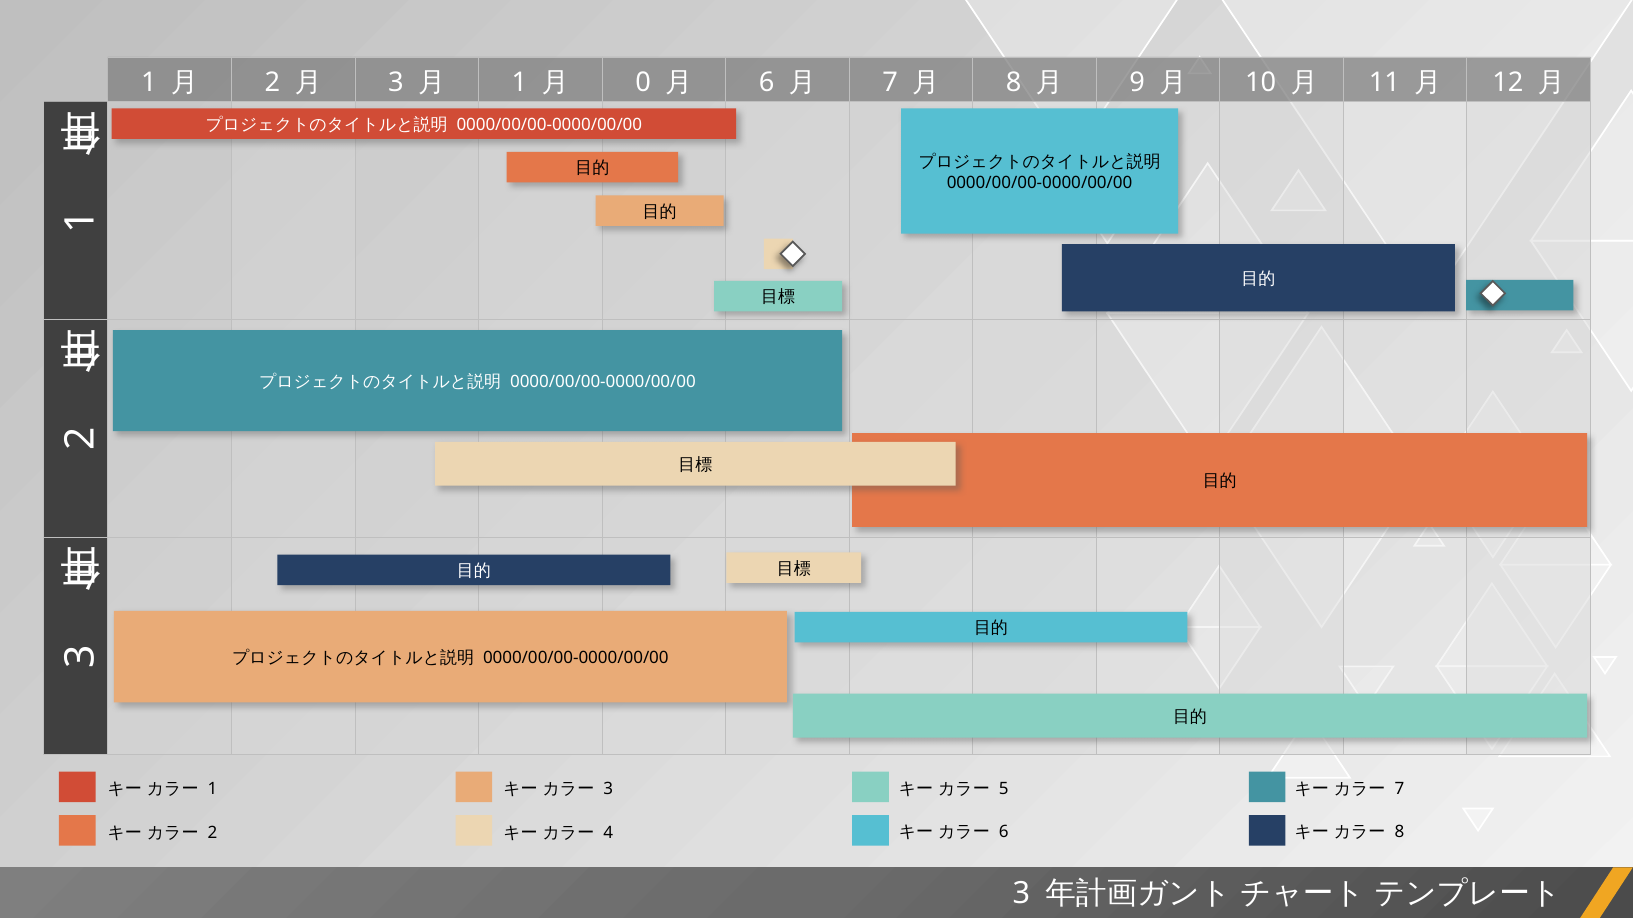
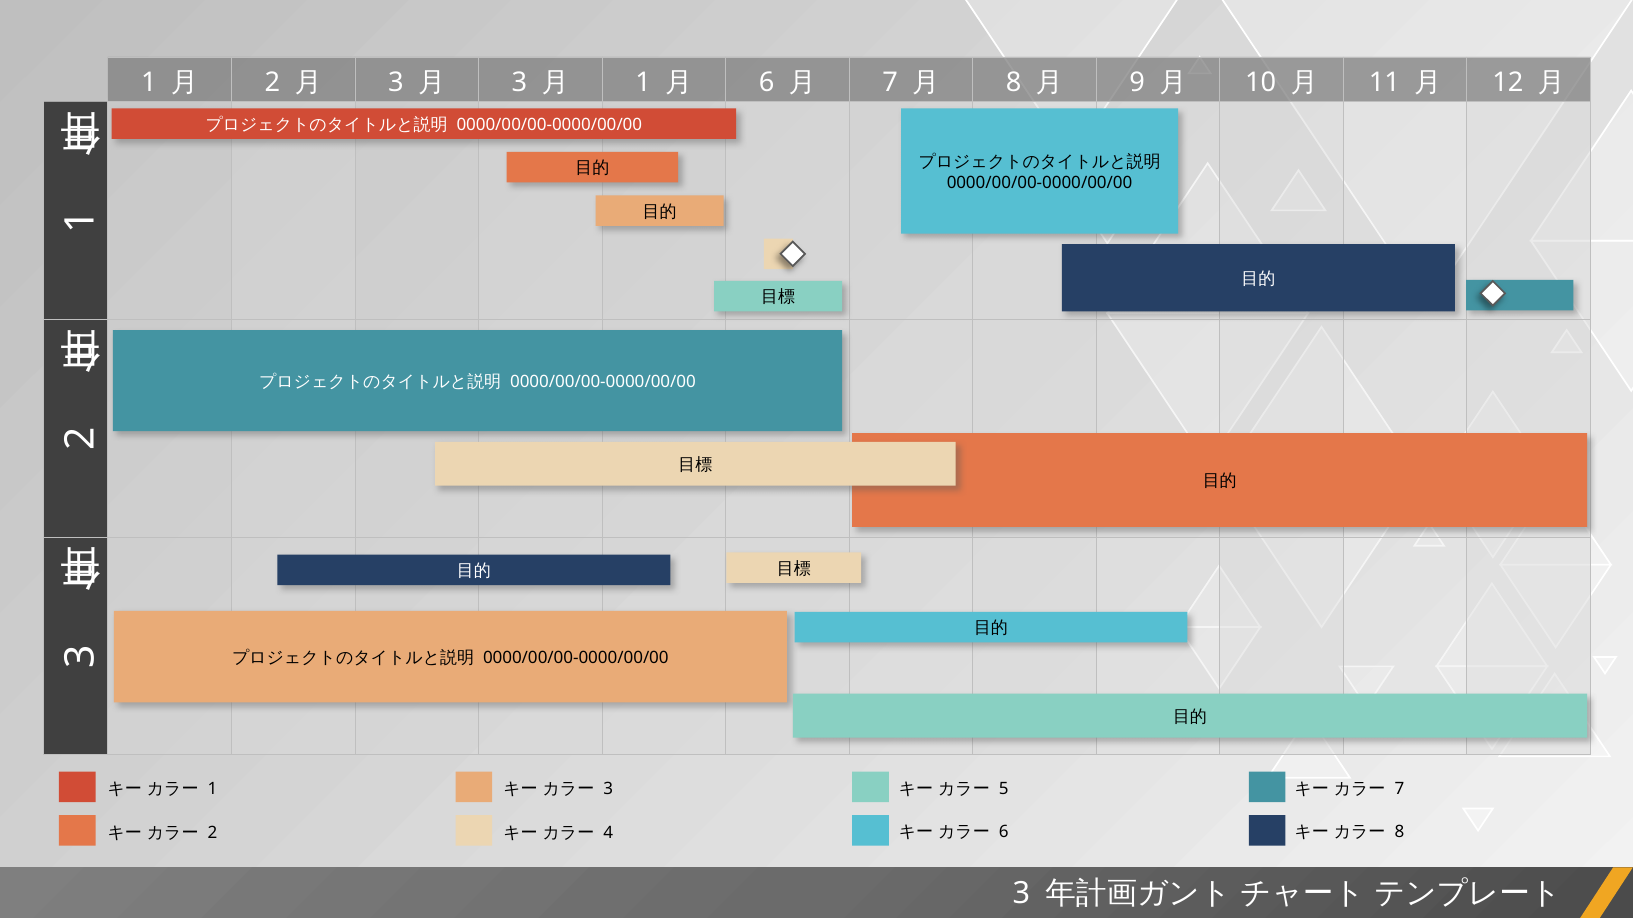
1: 1 -> 3 (520, 83)
0: 0 -> 1 (643, 83)
